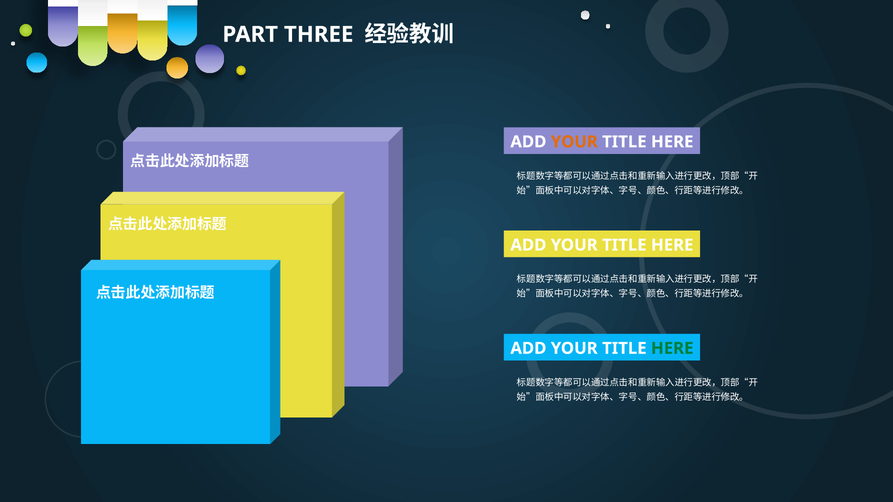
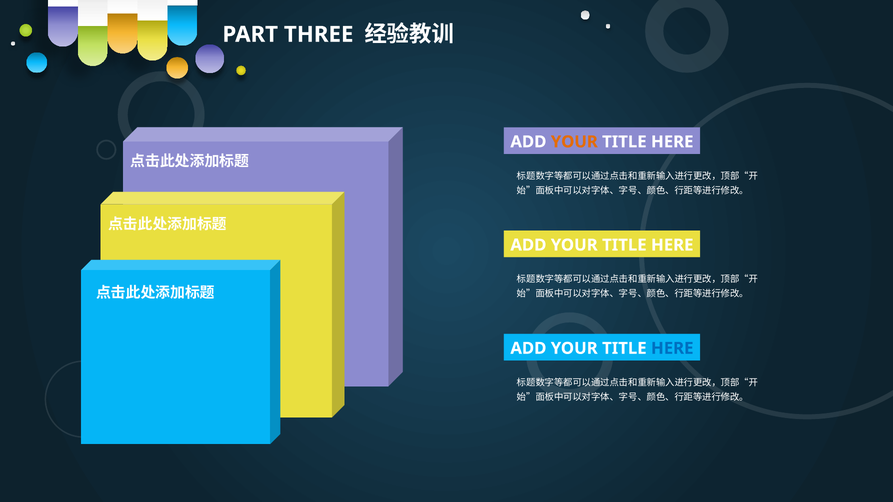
HERE colour: green -> blue (672, 349)
